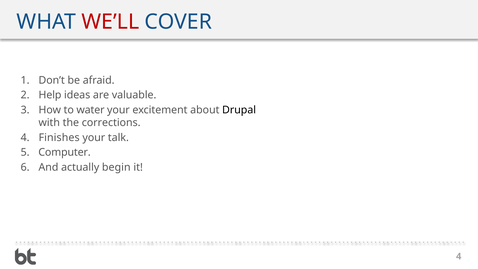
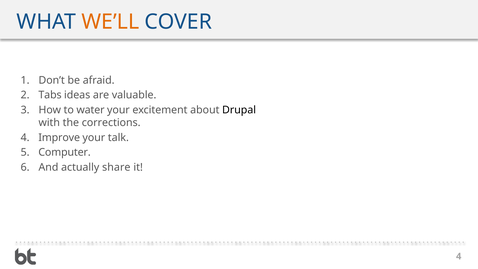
WE’LL colour: red -> orange (110, 22)
Help: Help -> Tabs (50, 95)
Finishes: Finishes -> Improve (59, 138)
begin: begin -> share (116, 167)
